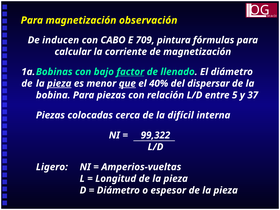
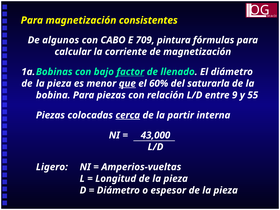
observación: observación -> consistentes (148, 20)
inducen: inducen -> algunos (61, 40)
pieza underline: present -> none (59, 83)
40%: 40% -> 60% (159, 83)
dispersar: dispersar -> saturarla (208, 83)
5: 5 -> 9 (235, 95)
37: 37 -> 55 (253, 95)
cerca underline: none -> present (128, 115)
difícil: difícil -> partir (181, 115)
99,322: 99,322 -> 43,000 (156, 135)
